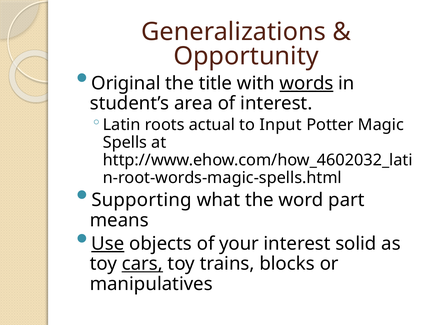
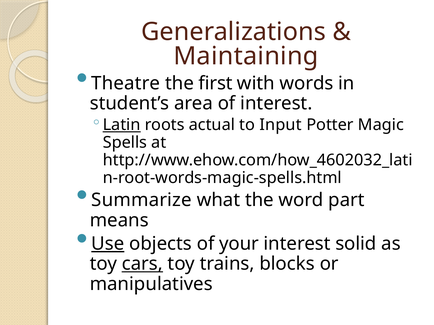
Opportunity: Opportunity -> Maintaining (246, 56)
Original: Original -> Theatre (126, 83)
title: title -> first (216, 83)
words underline: present -> none (306, 83)
Latin underline: none -> present (122, 125)
Supporting: Supporting -> Summarize (142, 200)
